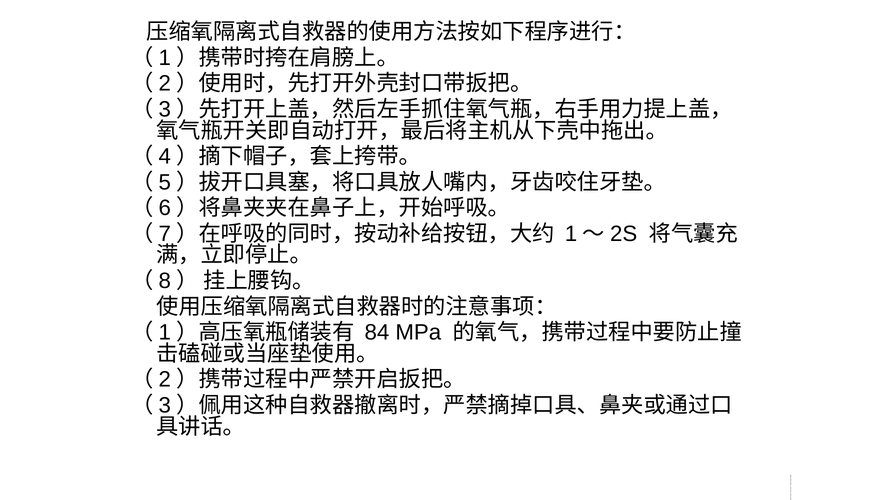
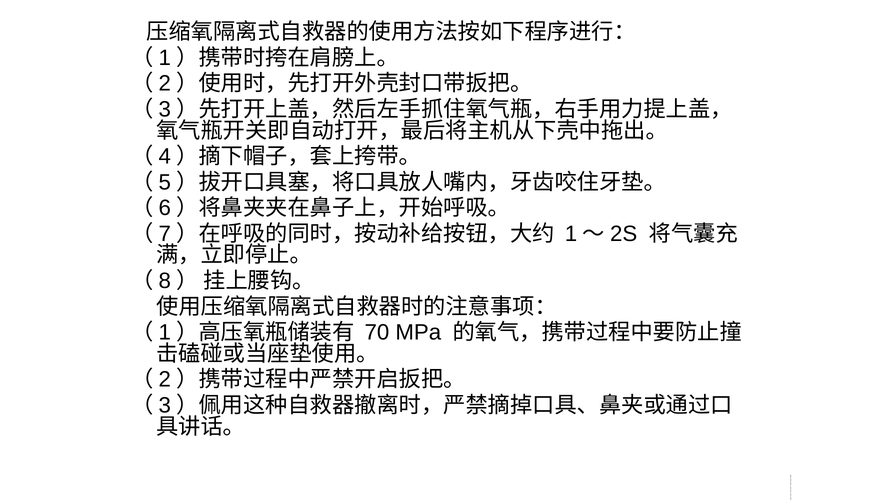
84: 84 -> 70 (377, 333)
